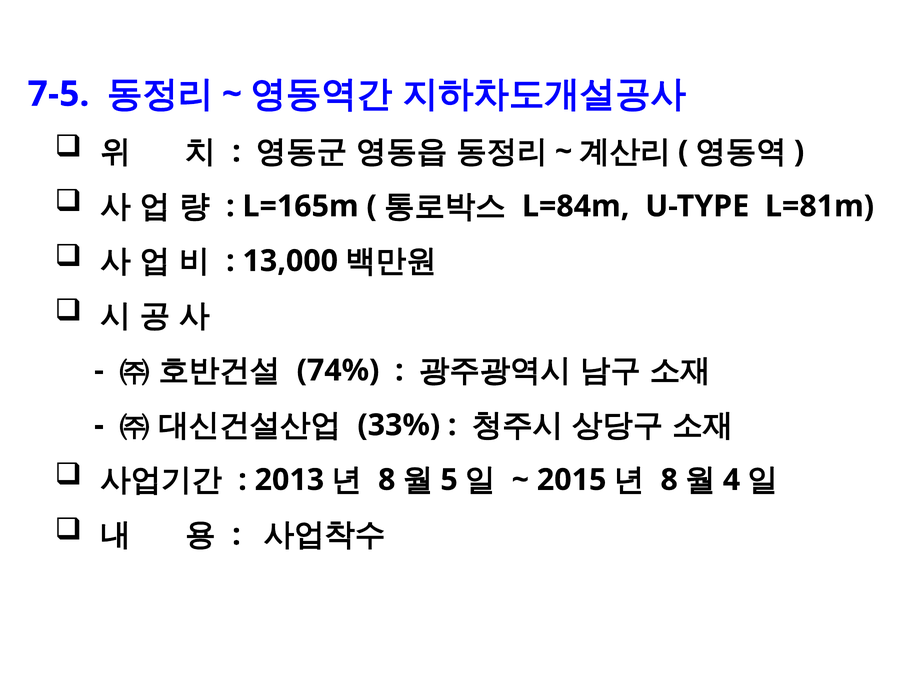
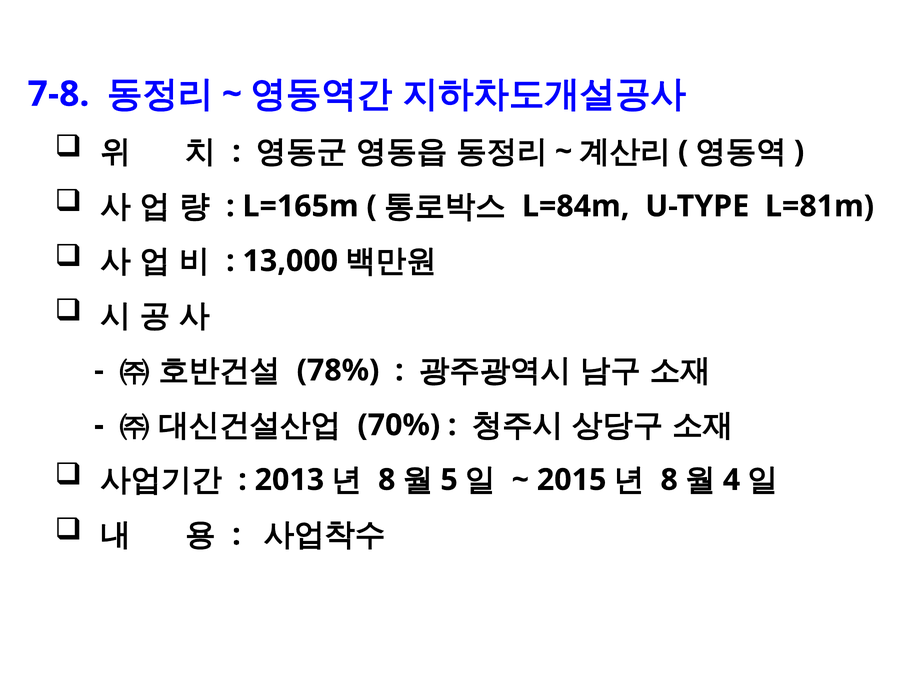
7-5: 7-5 -> 7-8 (58, 94)
74%: 74% -> 78% (338, 370)
33%: 33% -> 70% (399, 425)
